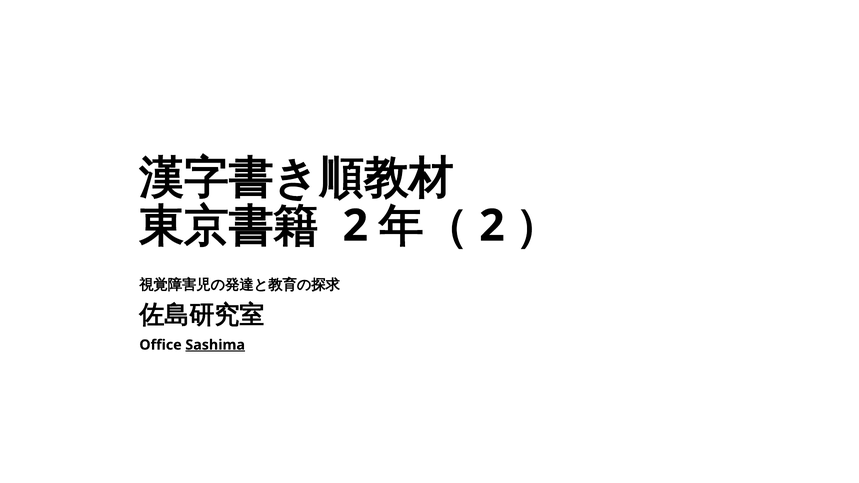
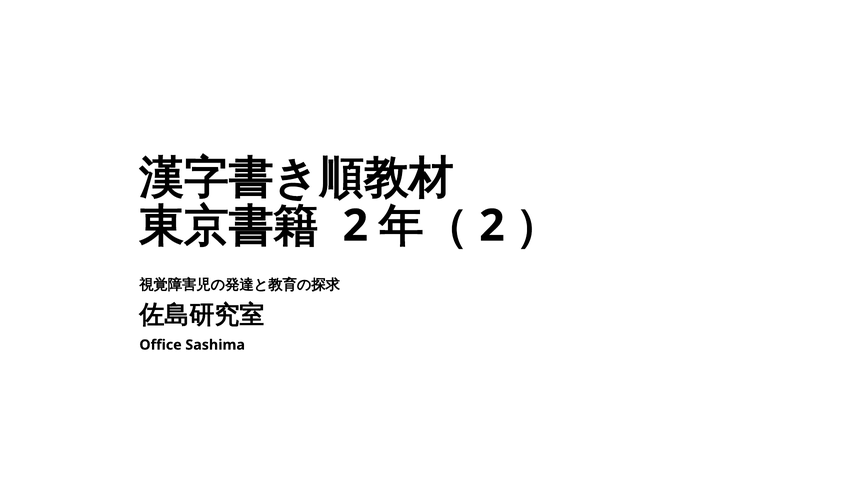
Sashima underline: present -> none (215, 345)
